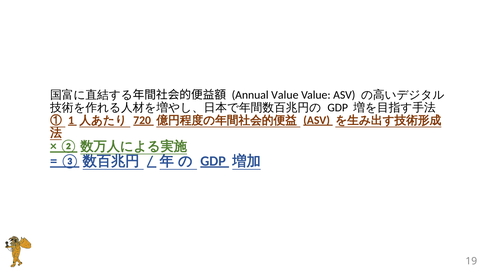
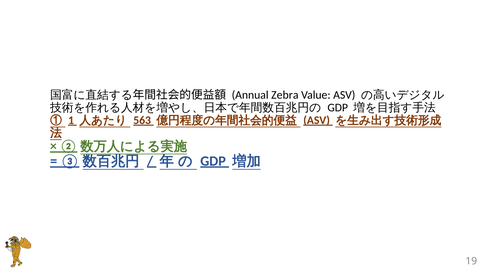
Annual Value: Value -> Zebra (285, 95)
720: 720 -> 563 (142, 120)
